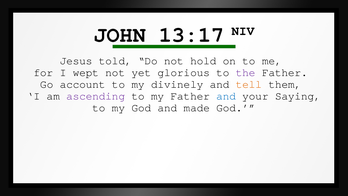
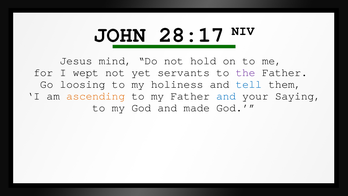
13:17: 13:17 -> 28:17 (191, 35)
told: told -> mind (115, 61)
glorious: glorious -> servants (184, 72)
account: account -> loosing (83, 84)
divinely: divinely -> holiness (177, 84)
tell colour: orange -> blue (249, 84)
ascending colour: purple -> orange (96, 96)
